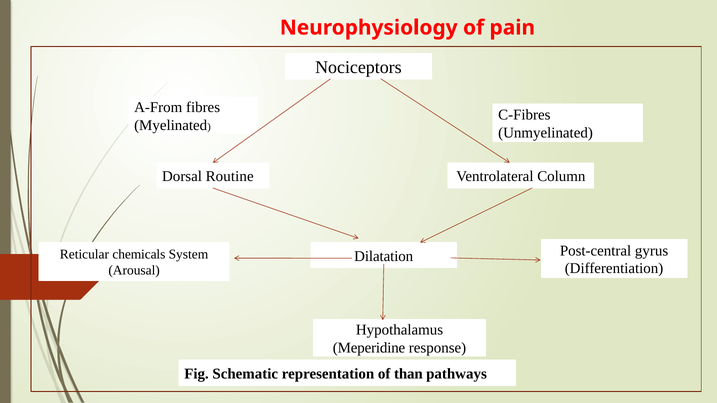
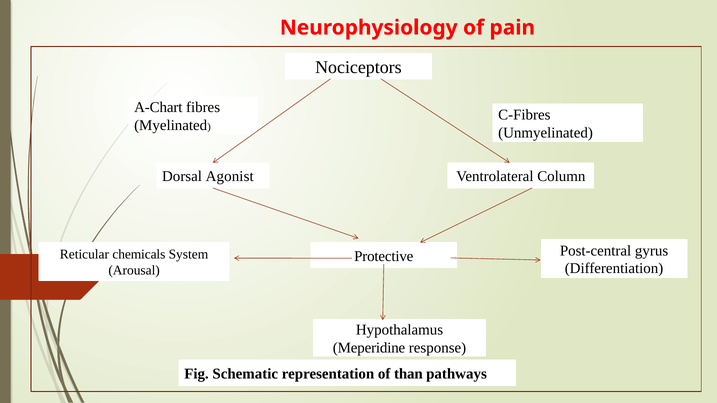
A-From: A-From -> A-Chart (158, 107)
Routine: Routine -> Agonist (230, 177)
Dilatation: Dilatation -> Protective (384, 256)
